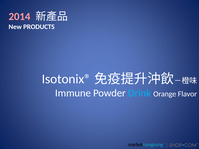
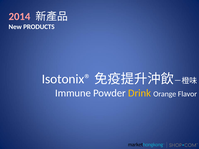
Drink colour: light blue -> yellow (140, 93)
